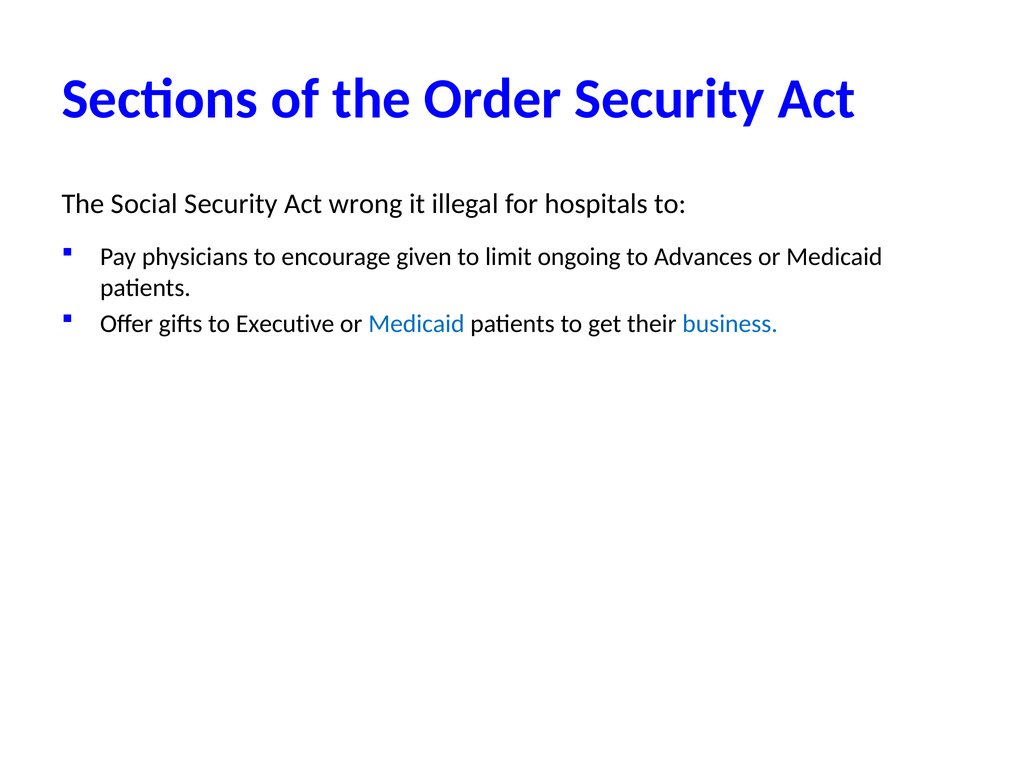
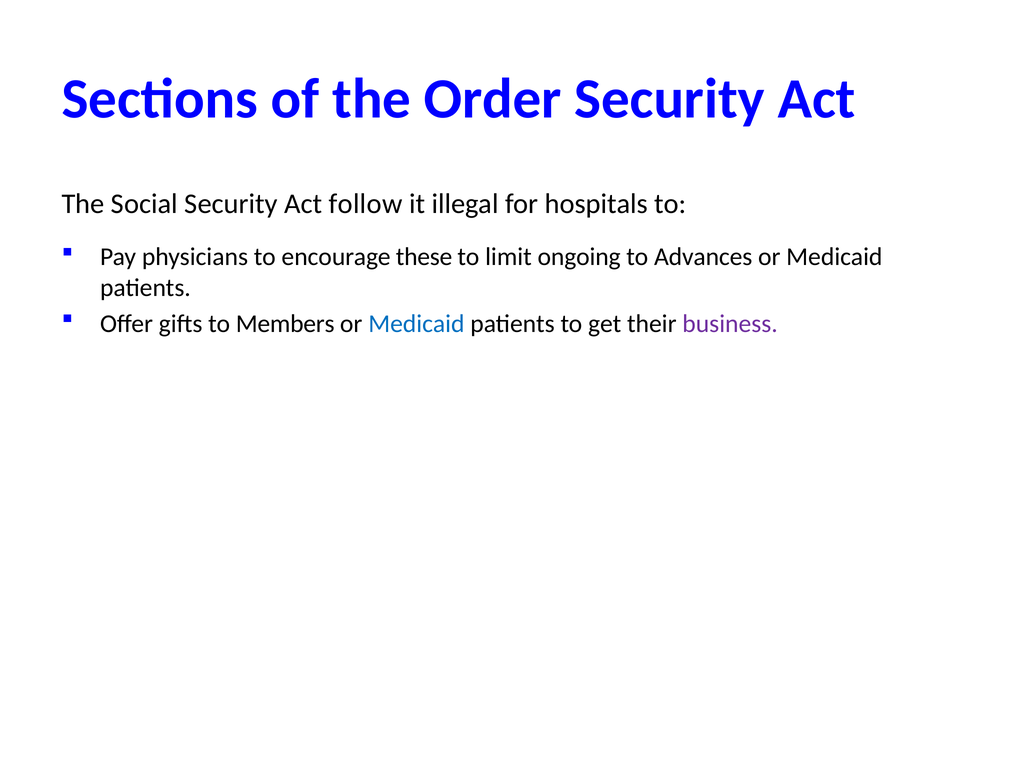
wrong: wrong -> follow (366, 204)
given: given -> these (424, 257)
Executive: Executive -> Members (285, 324)
business colour: blue -> purple (730, 324)
